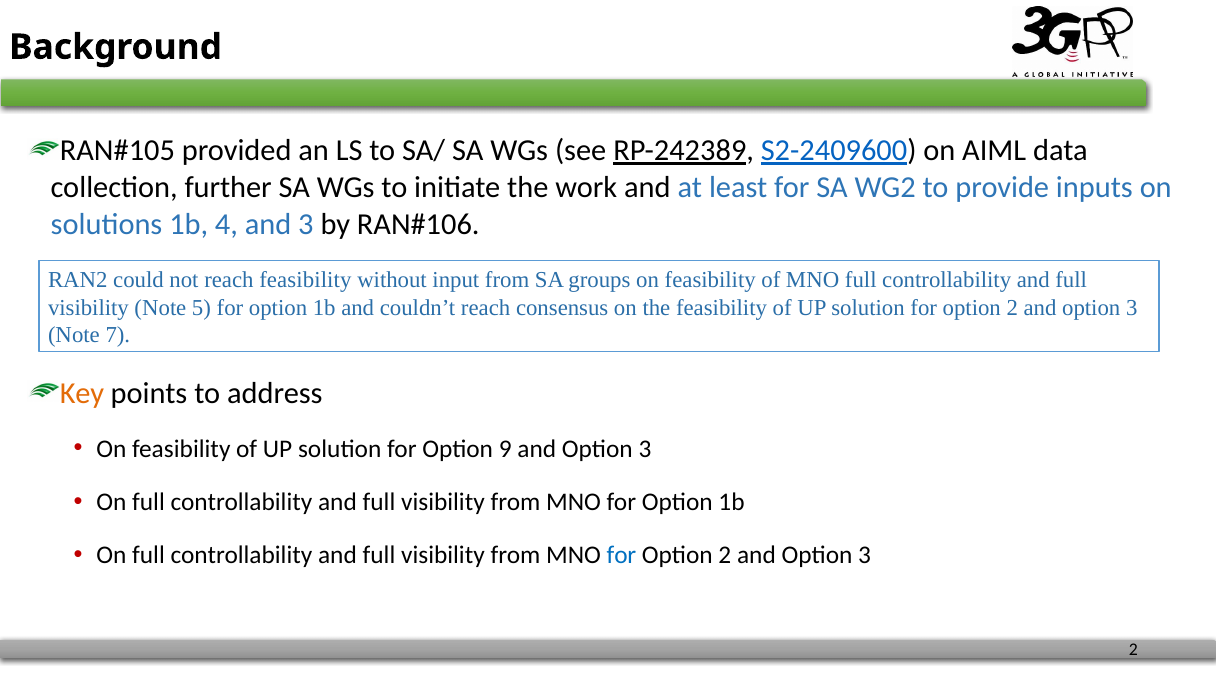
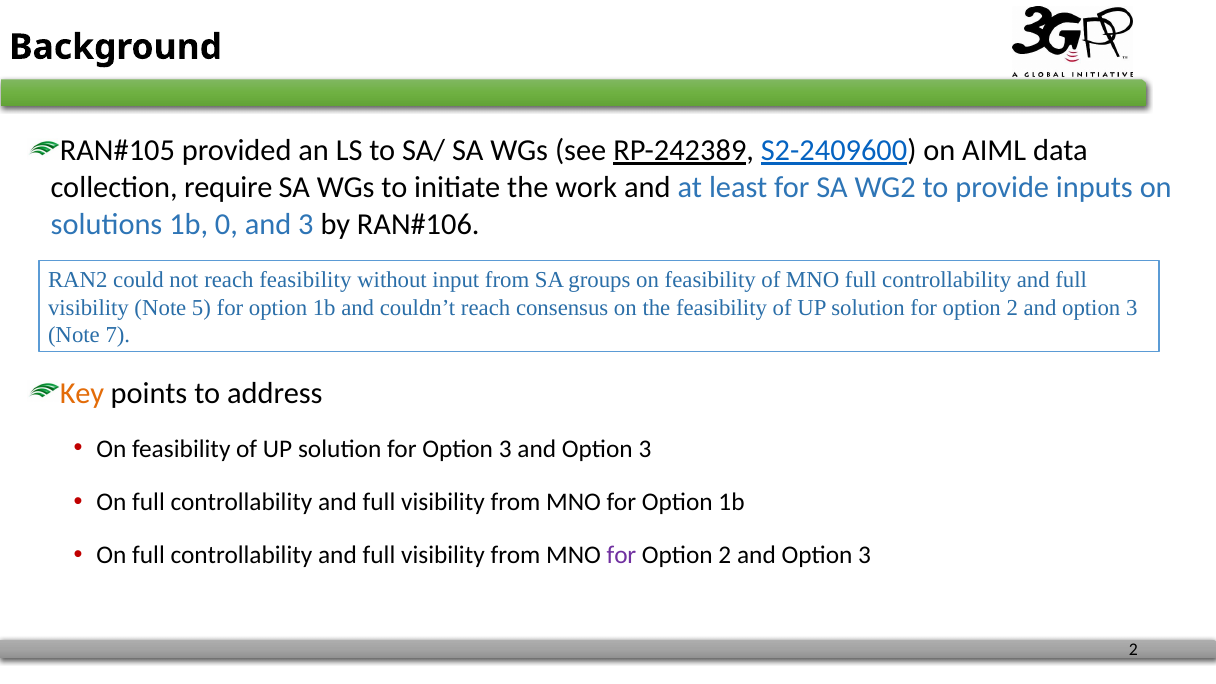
further: further -> require (228, 188)
4: 4 -> 0 (226, 224)
for Option 9: 9 -> 3 (505, 449)
for colour: blue -> purple (622, 555)
